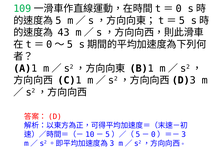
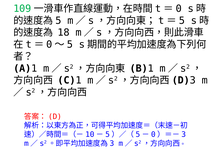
43: 43 -> 18 (64, 32)
